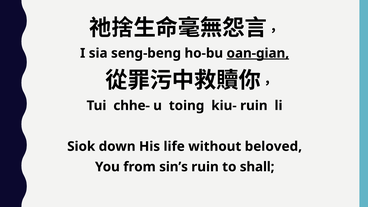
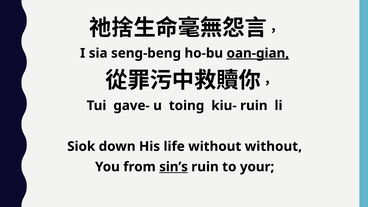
chhe-: chhe- -> gave- (132, 106)
without beloved: beloved -> without (273, 146)
sin’s underline: none -> present (174, 167)
shall: shall -> your (257, 167)
